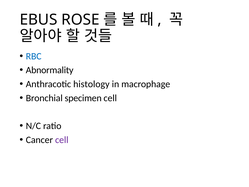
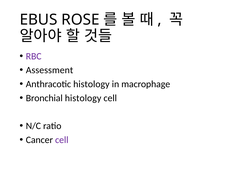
RBC colour: blue -> purple (34, 56)
Abnormality: Abnormality -> Assessment (50, 70)
Bronchial specimen: specimen -> histology (83, 98)
